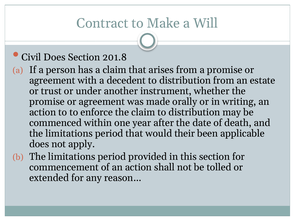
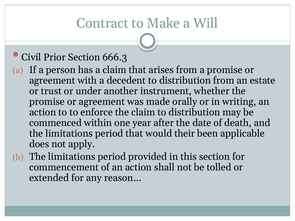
Civil Does: Does -> Prior (55, 57)
201.8: 201.8 -> 666.3 (115, 57)
